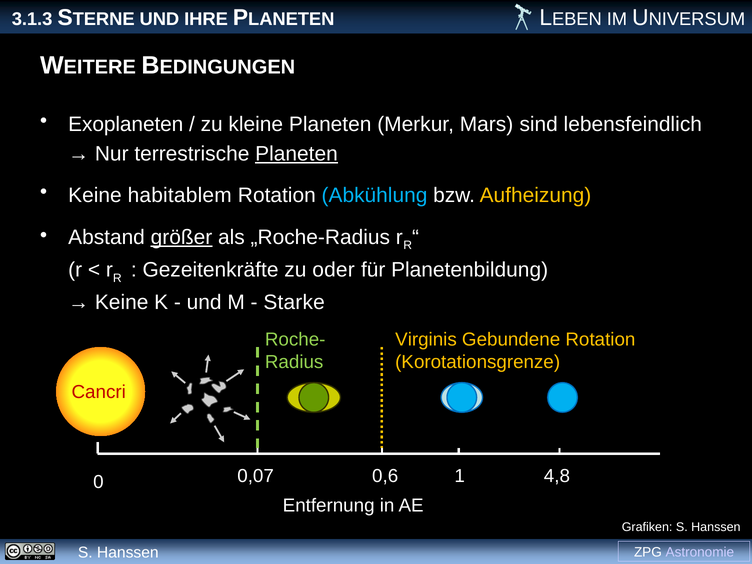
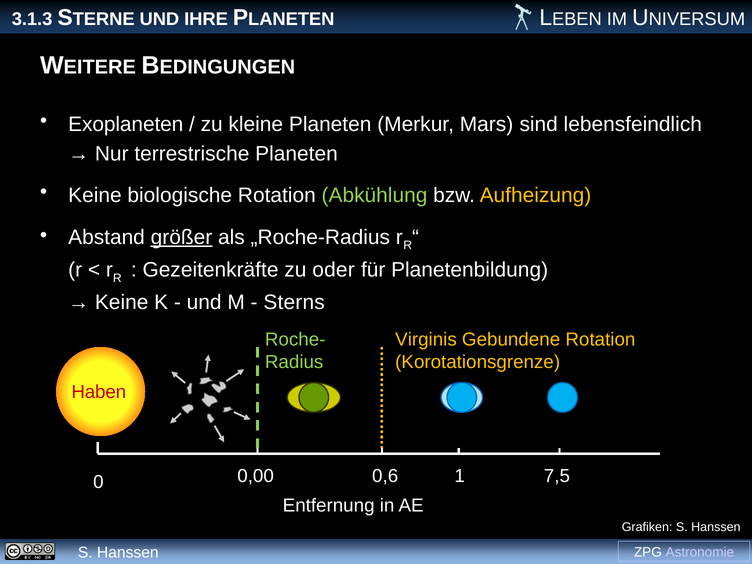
Planeten underline: present -> none (297, 154)
habitablem: habitablem -> biologische (180, 195)
Abkühlung colour: light blue -> light green (375, 195)
Starke: Starke -> Sterns (294, 303)
Cancri: Cancri -> Haben (99, 392)
0,07: 0,07 -> 0,00 (256, 476)
4,8: 4,8 -> 7,5 (557, 476)
